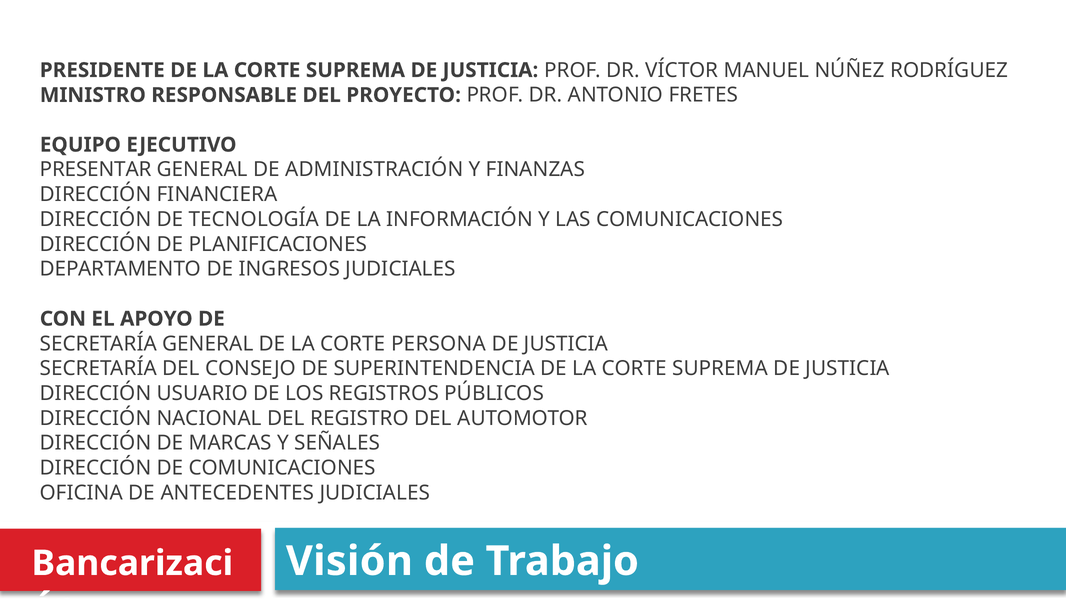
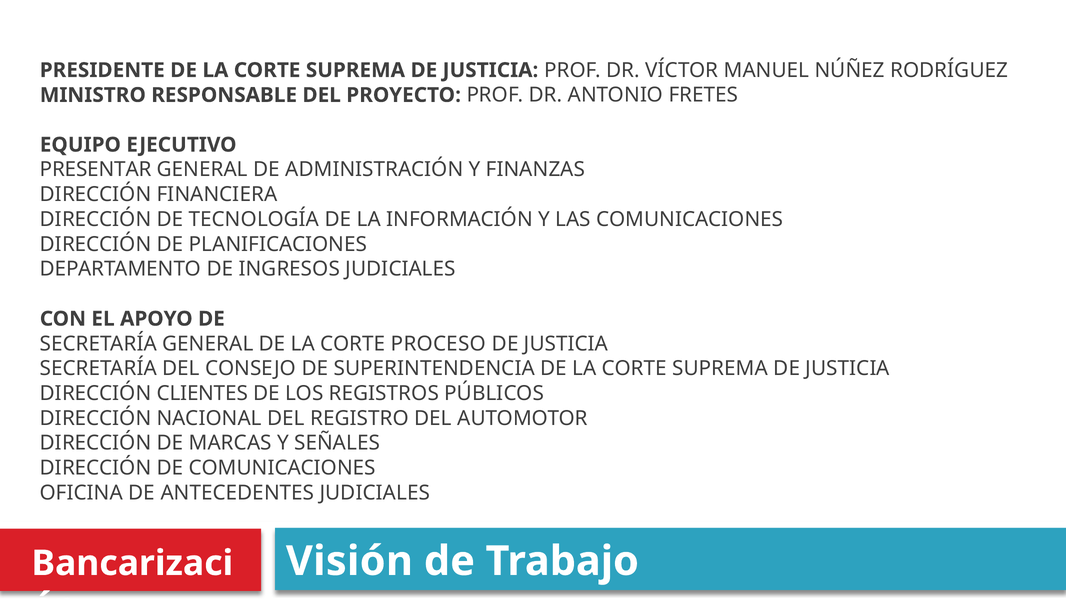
PERSONA: PERSONA -> PROCESO (438, 344)
USUARIO: USUARIO -> CLIENTES (202, 394)
